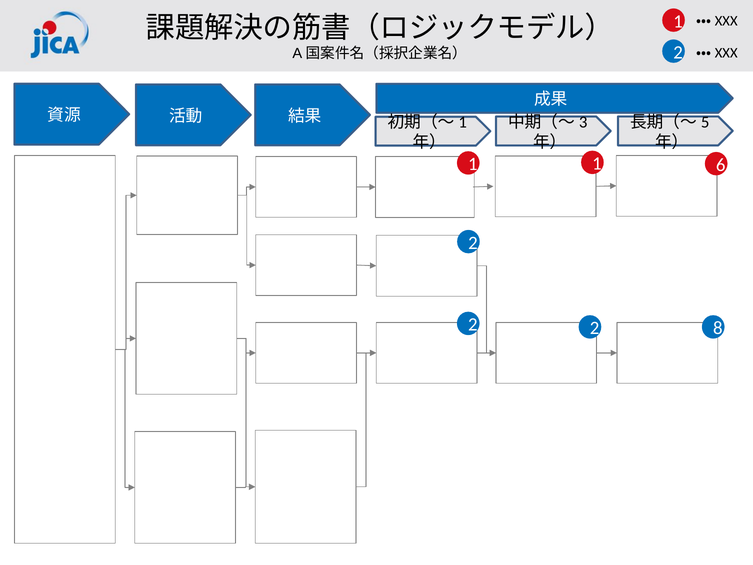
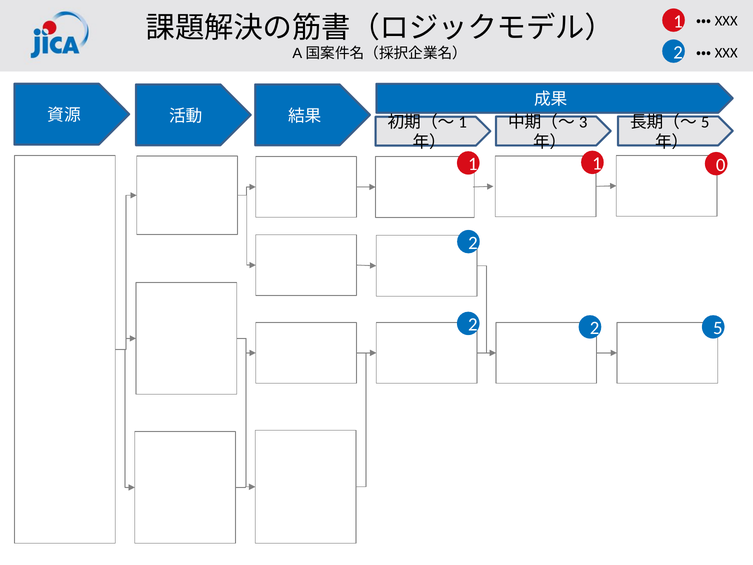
6: 6 -> 0 (721, 165)
8: 8 -> 5 (718, 328)
